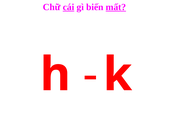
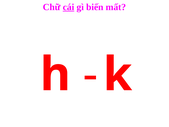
mất underline: present -> none (116, 7)
